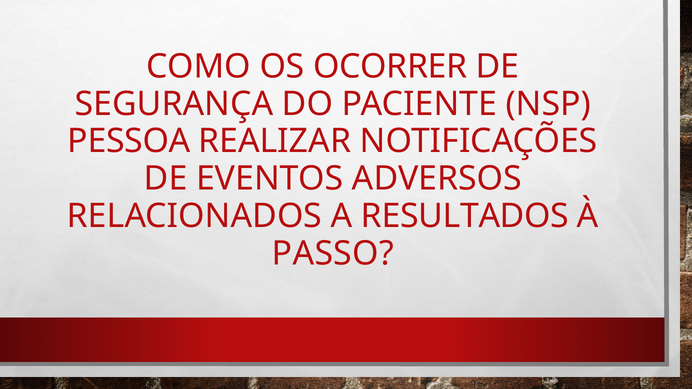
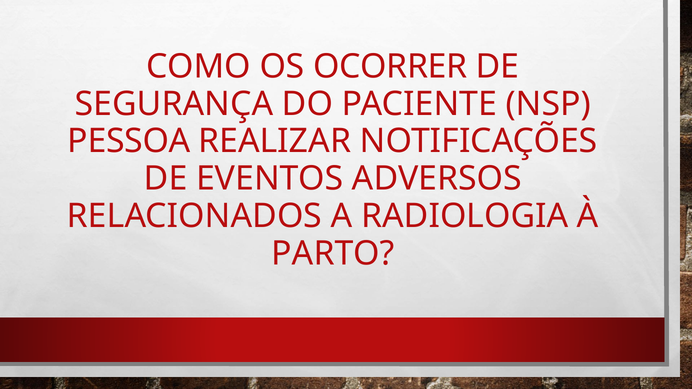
RESULTADOS: RESULTADOS -> RADIOLOGIA (465, 216)
PASSO: PASSO -> PARTO (333, 254)
